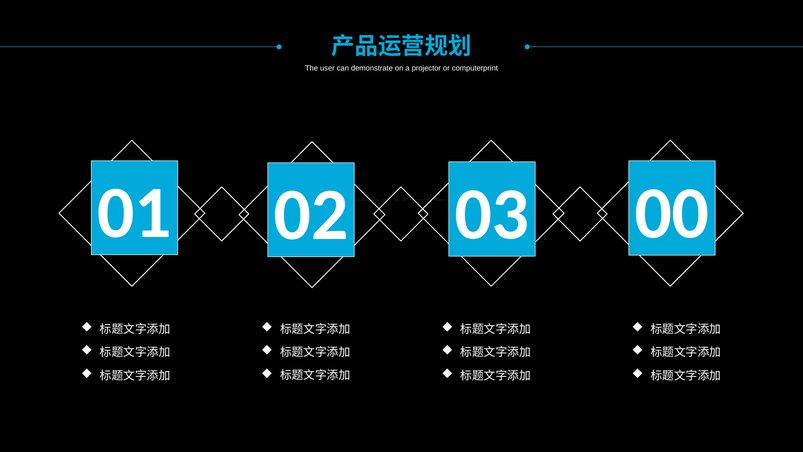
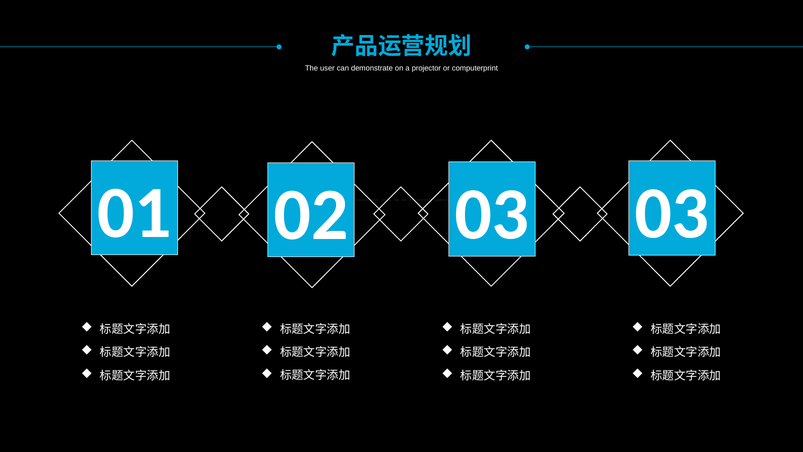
03 00: 00 -> 03 (672, 213)
